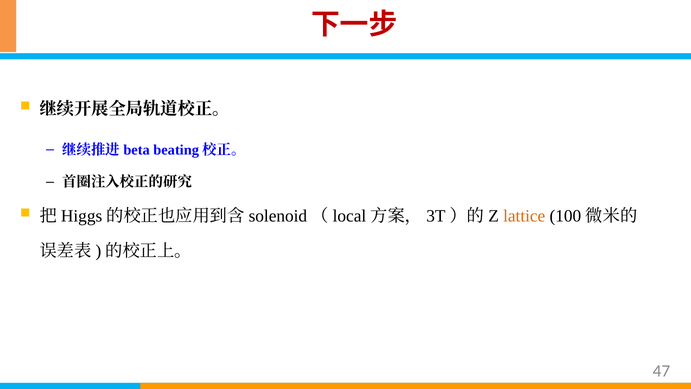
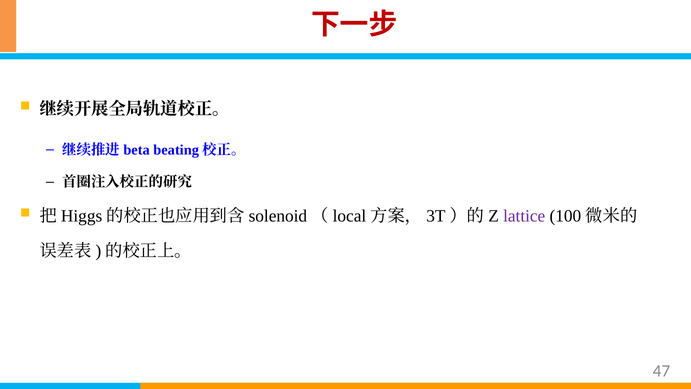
lattice colour: orange -> purple (524, 216)
